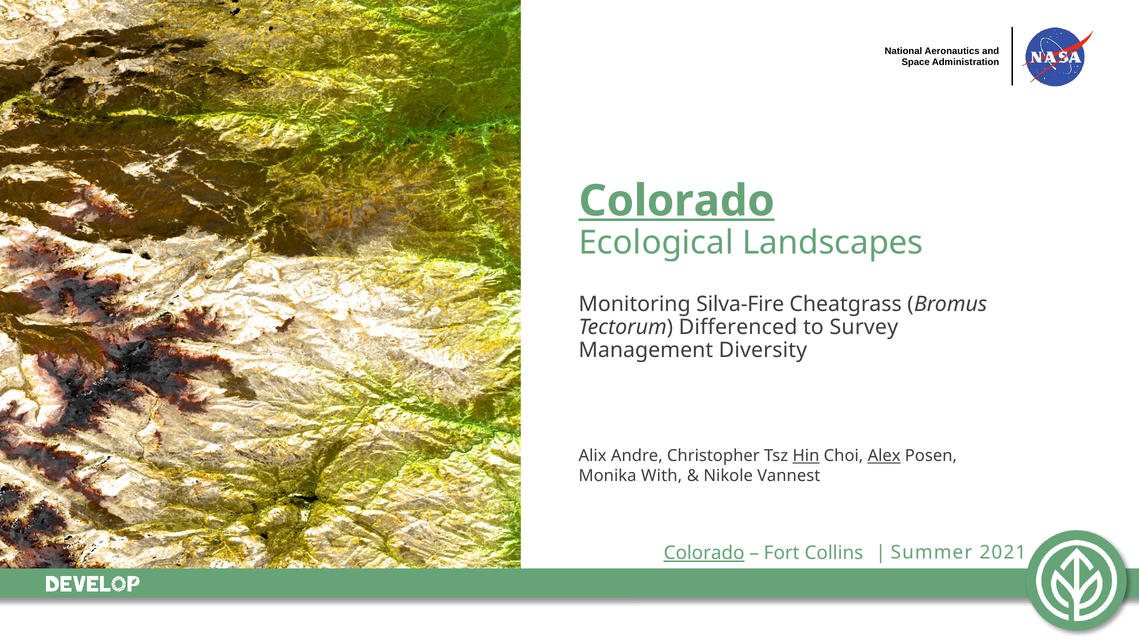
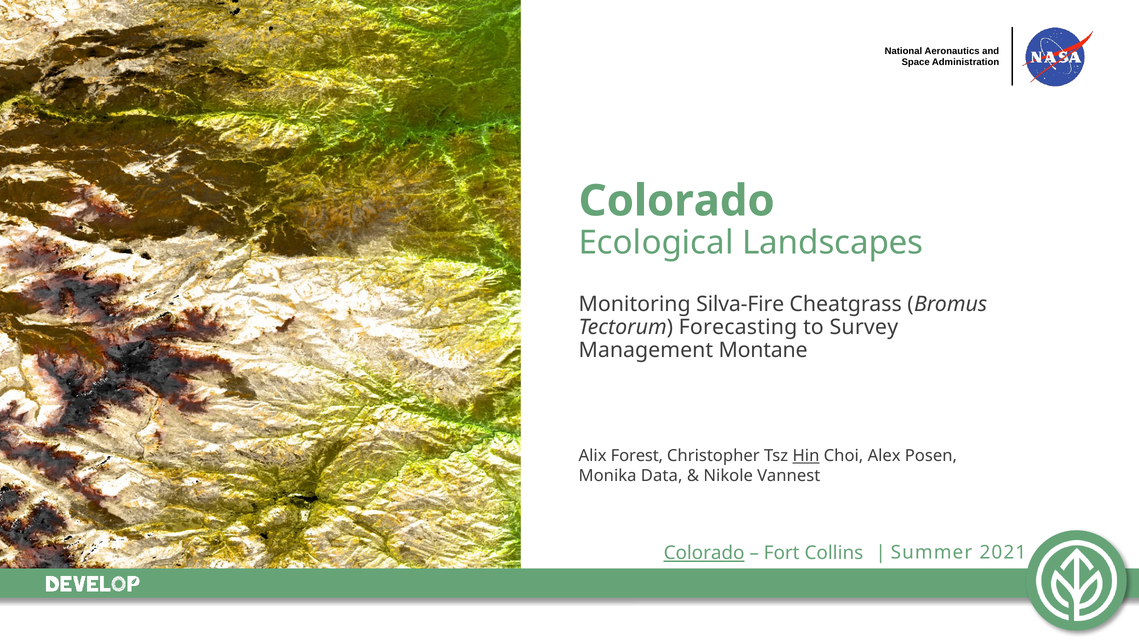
Colorado underline: present -> none (677, 201)
Differenced: Differenced -> Forecasting (738, 328)
Diversity: Diversity -> Montane (763, 351)
Andre: Andre -> Forest (637, 456)
Alex underline: present -> none (884, 456)
With: With -> Data (662, 476)
